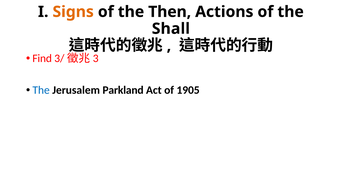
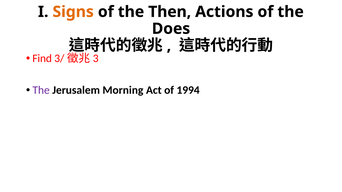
Shall: Shall -> Does (171, 29)
The colour: blue -> purple (41, 90)
Parkland: Parkland -> Morning (123, 90)
1905: 1905 -> 1994 (188, 90)
